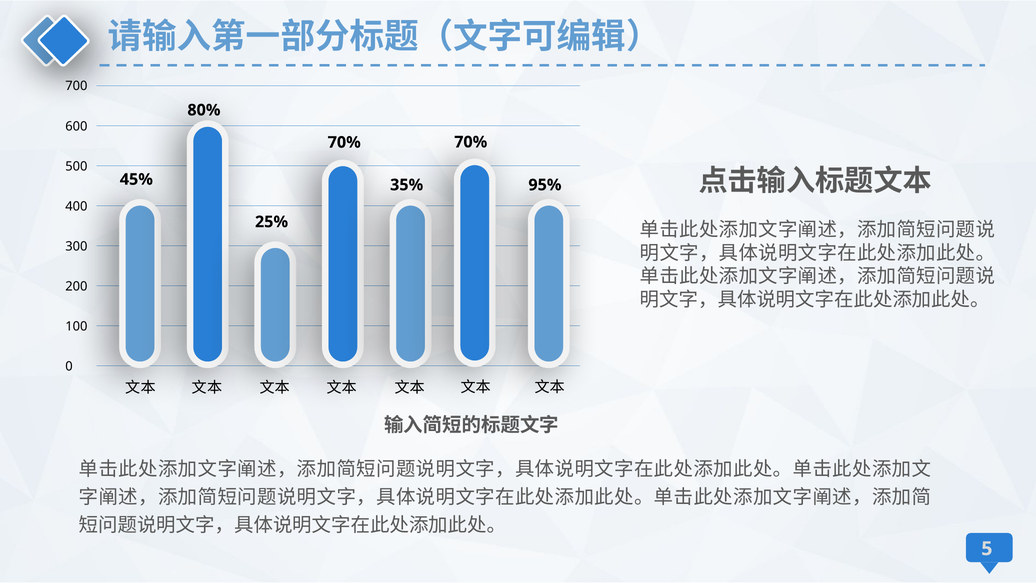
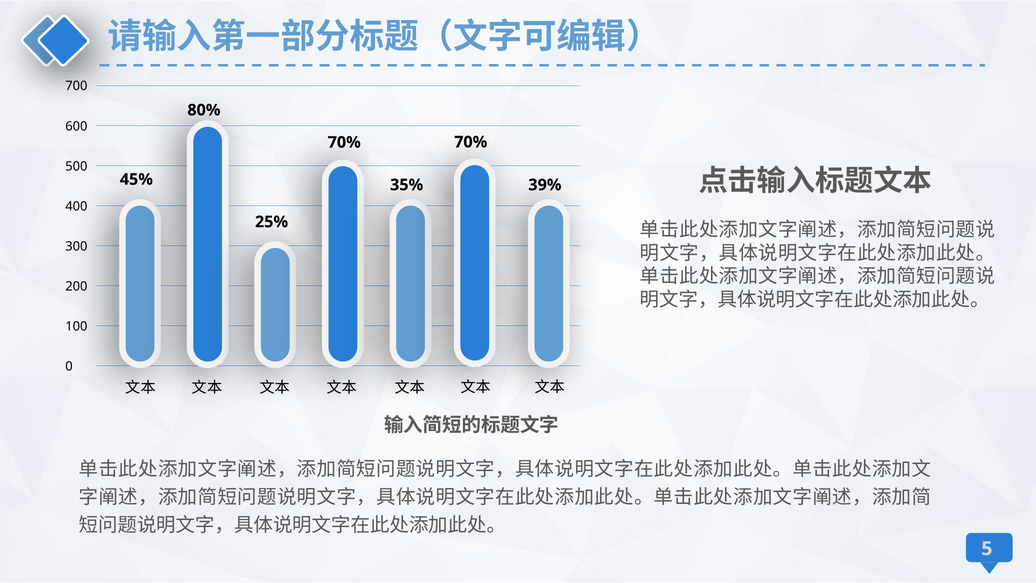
95%: 95% -> 39% (545, 185)
